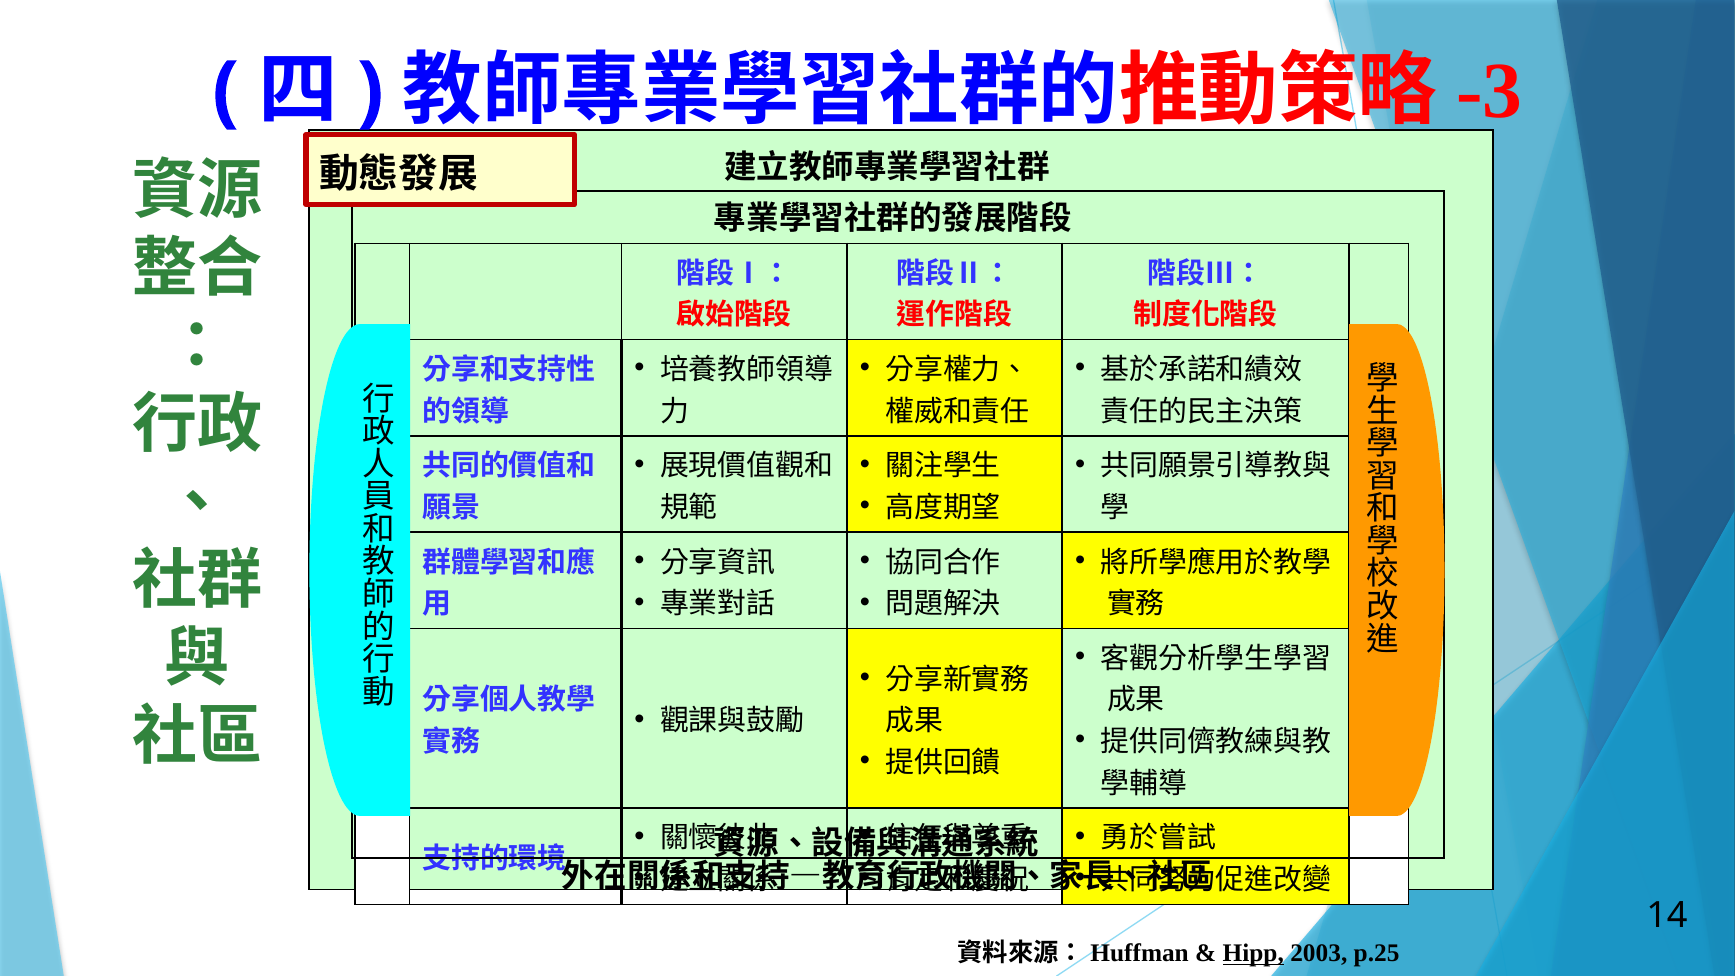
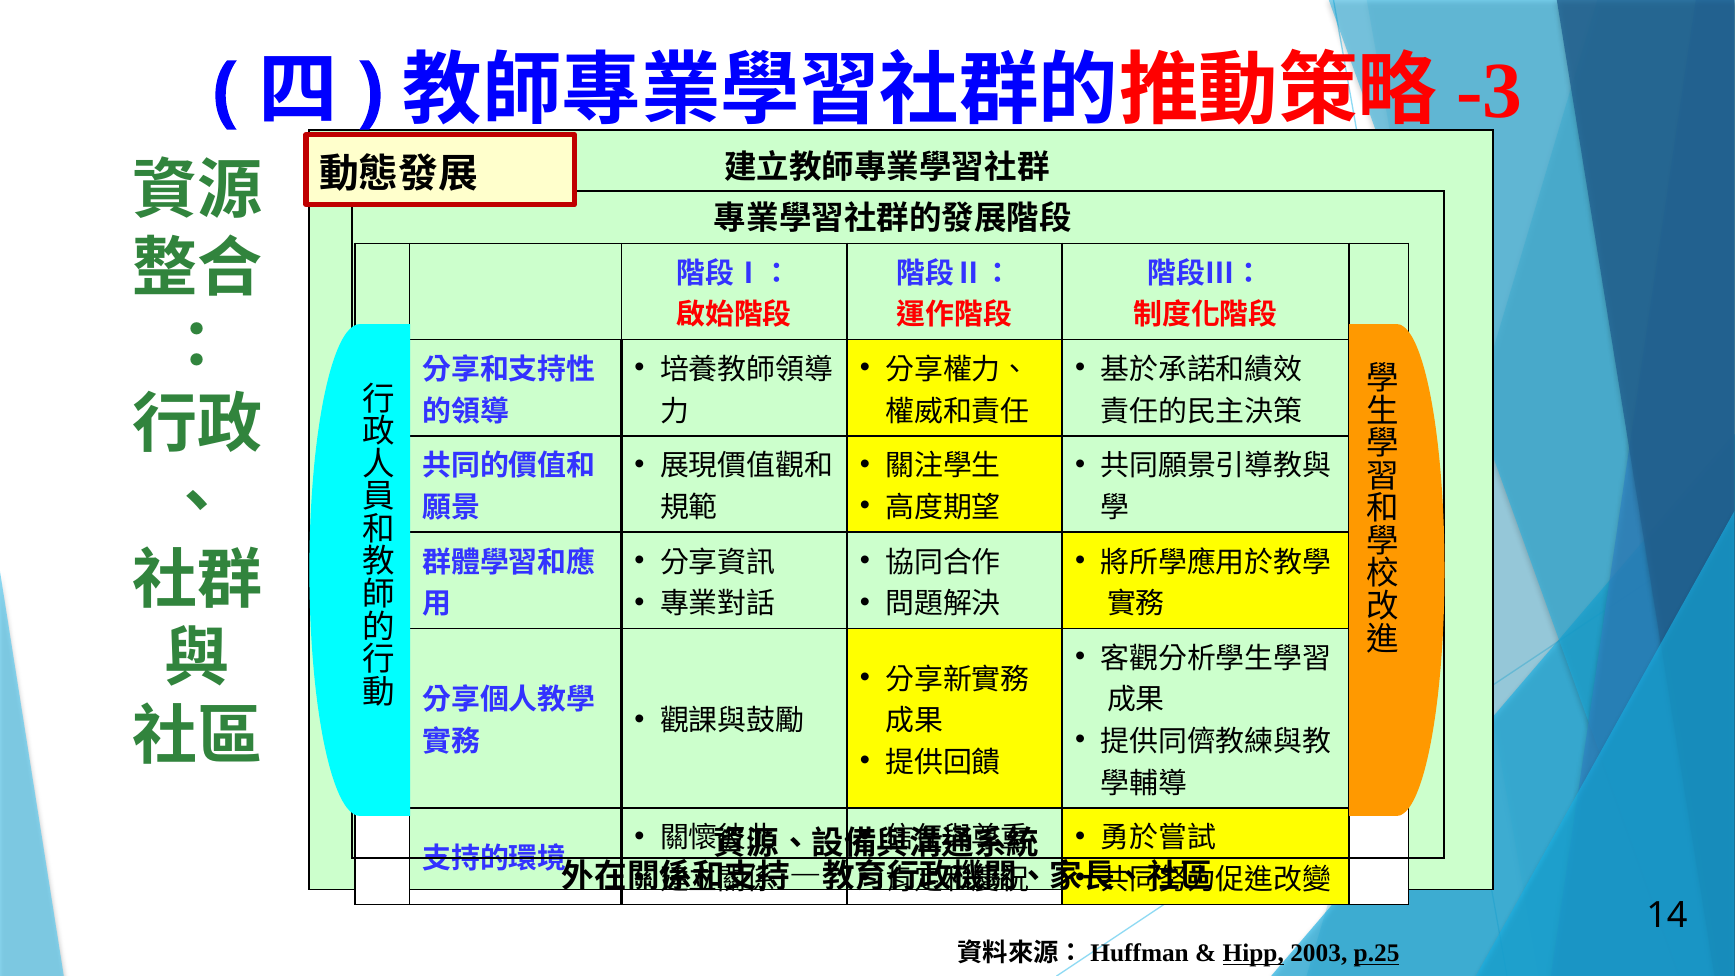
p.25 underline: none -> present (1377, 953)
